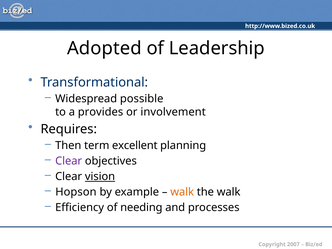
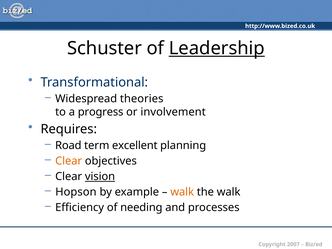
Adopted: Adopted -> Schuster (104, 48)
Leadership underline: none -> present (217, 48)
possible: possible -> theories (142, 99)
provides: provides -> progress (101, 112)
Then: Then -> Road (68, 146)
Clear colour: purple -> orange (69, 161)
